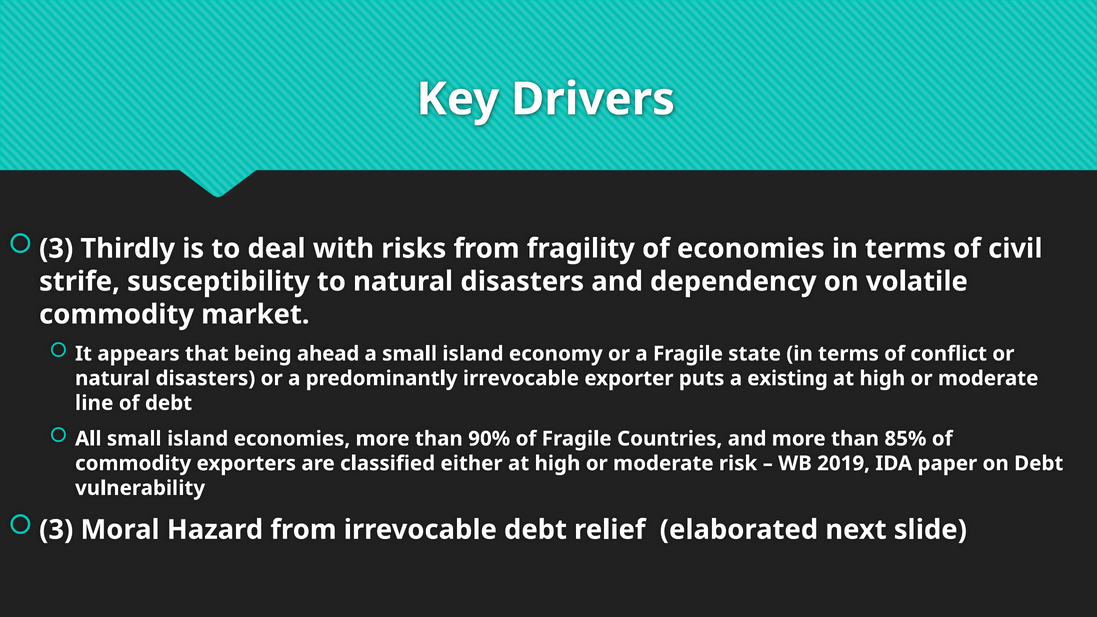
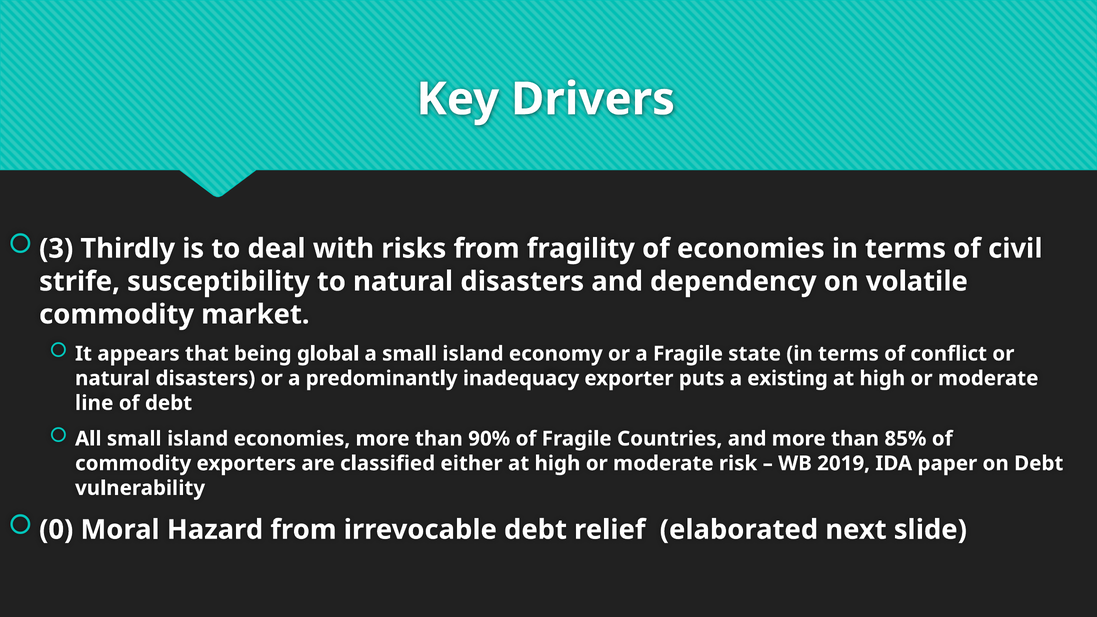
ahead: ahead -> global (328, 354)
predominantly irrevocable: irrevocable -> inadequacy (521, 378)
3: 3 -> 0 (56, 530)
